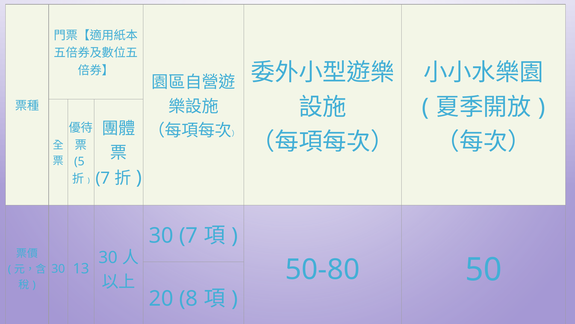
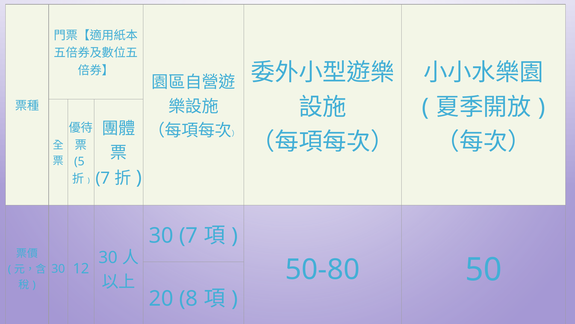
13: 13 -> 12 (81, 268)
